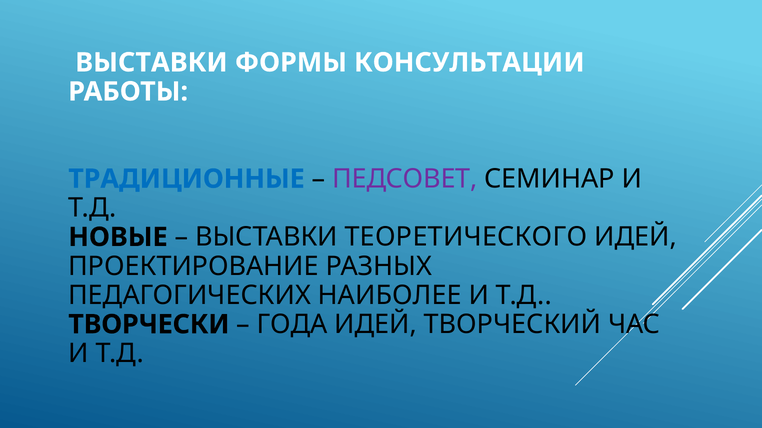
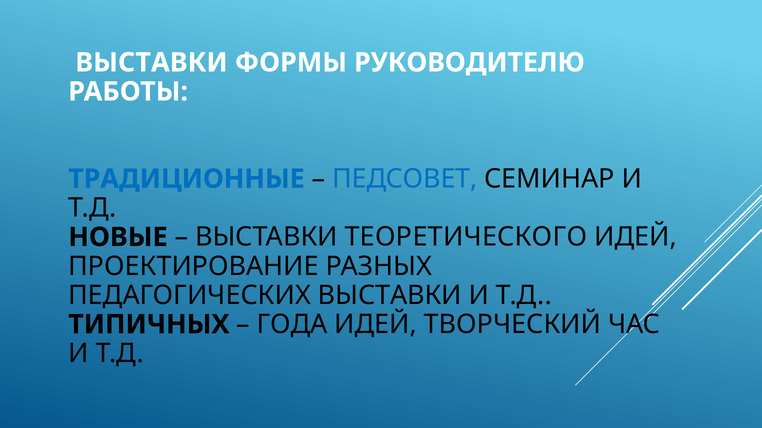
КОНСУЛЬТАЦИИ: КОНСУЛЬТАЦИИ -> РУКОВОДИТЕЛЮ (469, 63)
ПЕДСОВЕТ colour: purple -> blue (405, 179)
ПЕДАГОГИЧЕСКИХ НАИБОЛЕЕ: НАИБОЛЕЕ -> ВЫСТАВКИ (390, 296)
ТВОРЧЕСКИ: ТВОРЧЕСКИ -> ТИПИЧНЫХ (149, 325)
